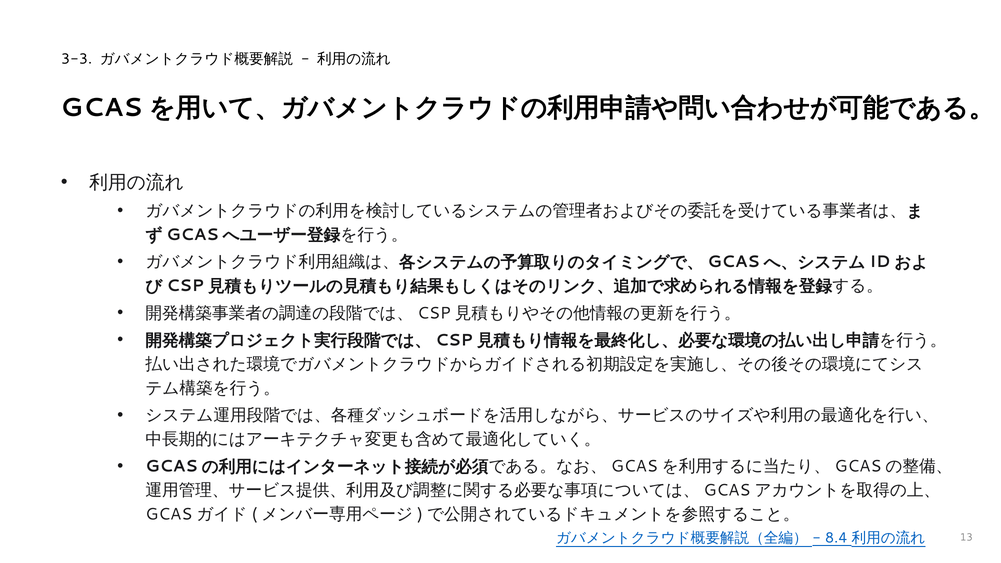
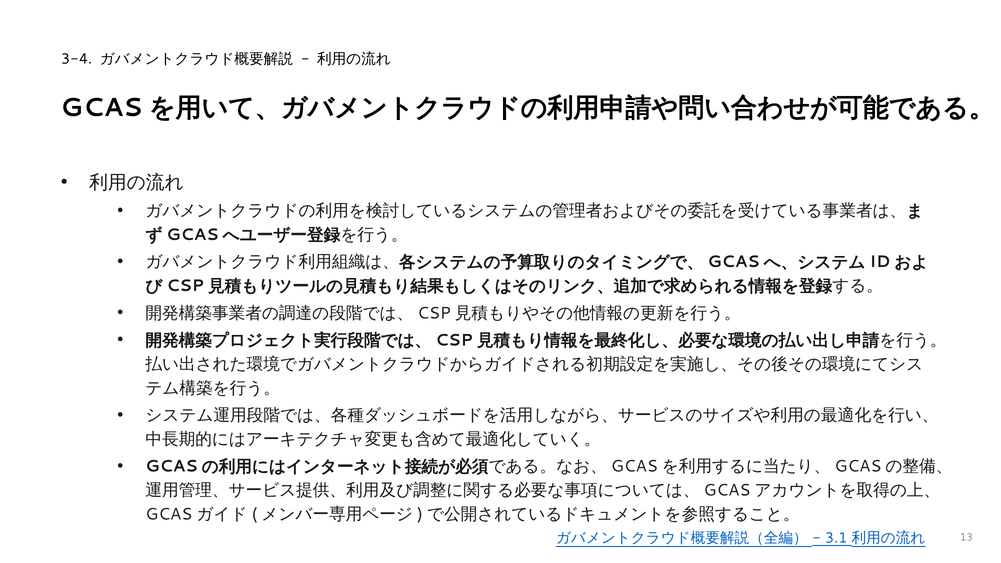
3-3: 3-3 -> 3-4 (77, 59)
8.4: 8.4 -> 3.1 (836, 538)
